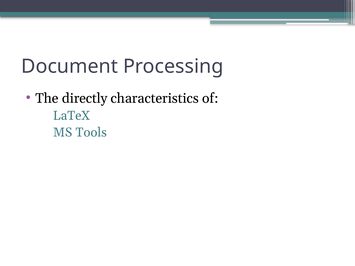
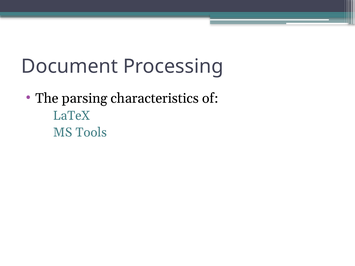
directly: directly -> parsing (85, 98)
